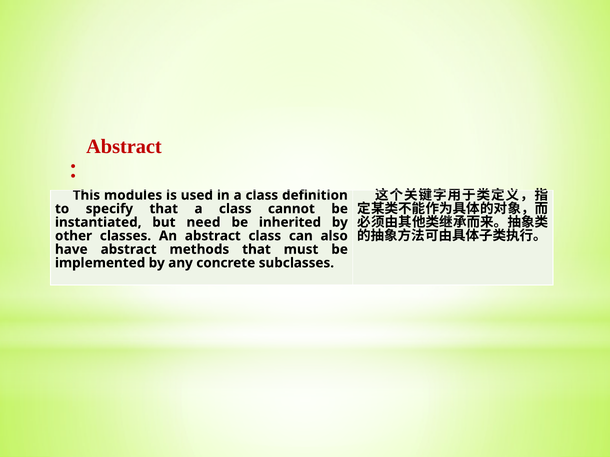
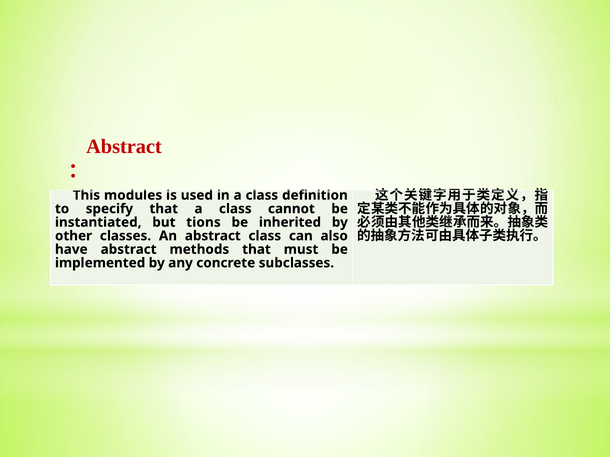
need: need -> tions (203, 223)
